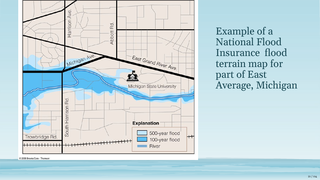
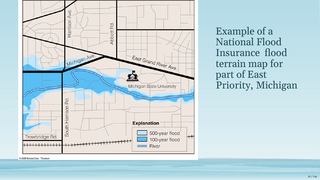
Average: Average -> Priority (235, 85)
